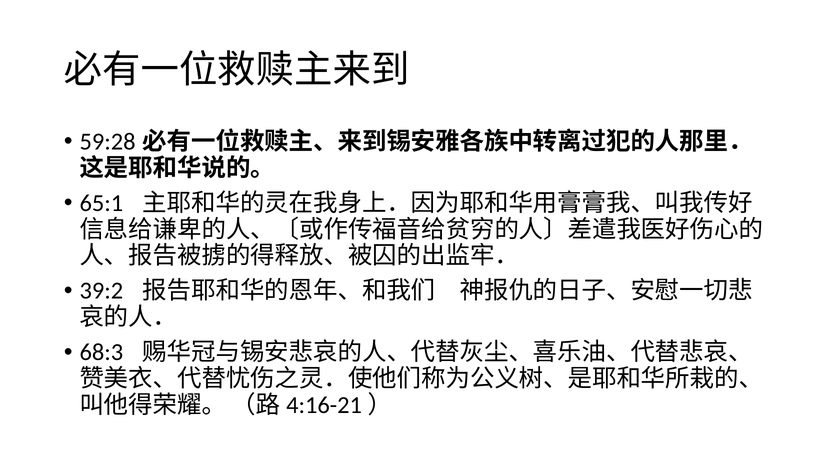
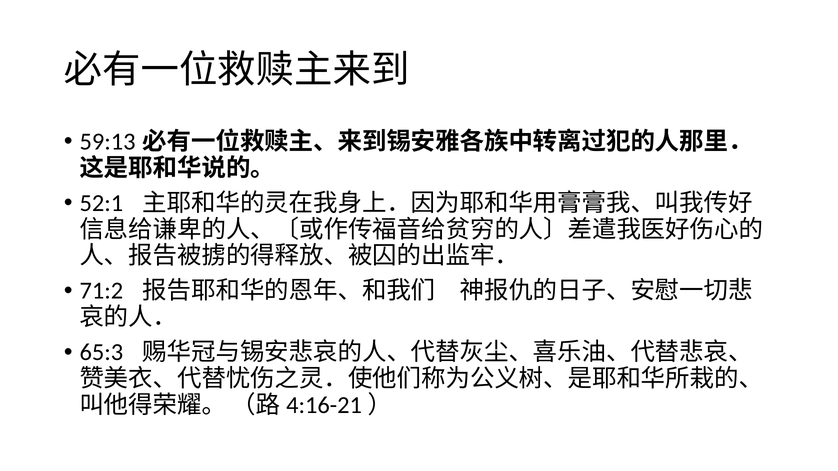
59:28: 59:28 -> 59:13 (108, 142)
65:1: 65:1 -> 52:1 (101, 203)
39:2: 39:2 -> 71:2 (101, 291)
68:3: 68:3 -> 65:3 (101, 353)
